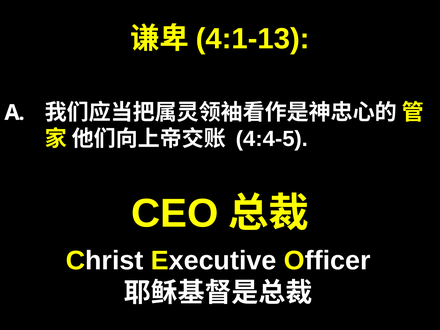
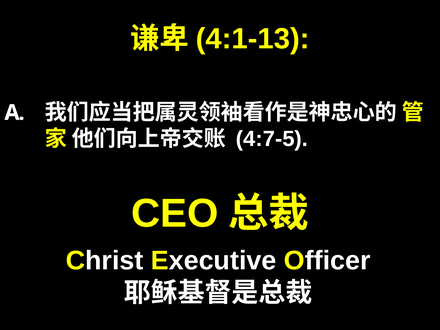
4:4-5: 4:4-5 -> 4:7-5 (272, 139)
